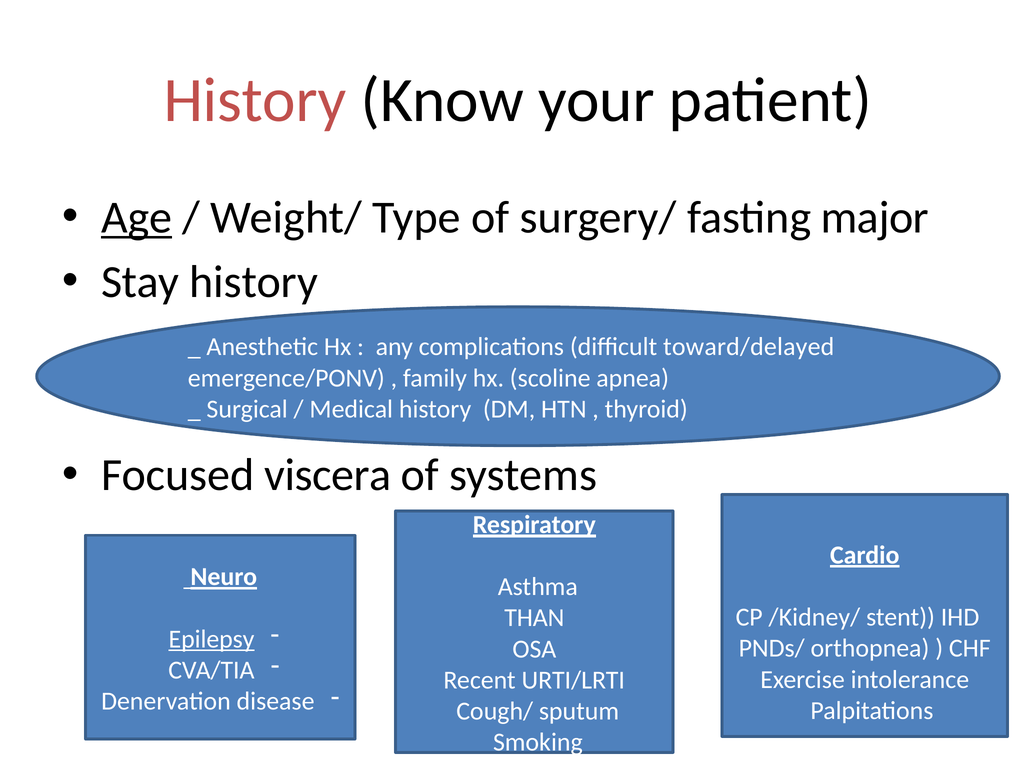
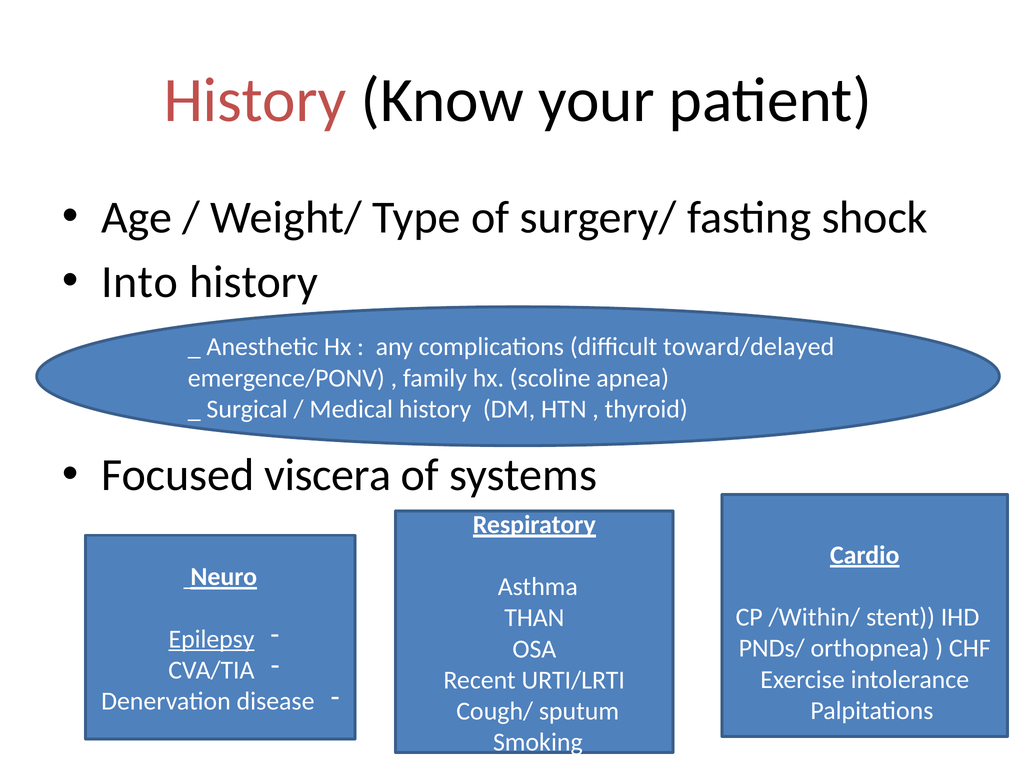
Age underline: present -> none (136, 217)
major: major -> shock (875, 217)
Stay: Stay -> Into (140, 282)
/Kidney/: /Kidney/ -> /Within/ (814, 617)
